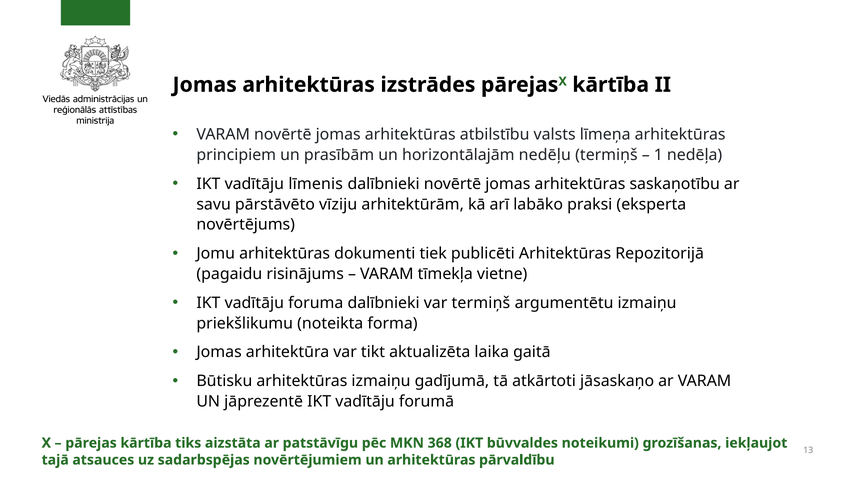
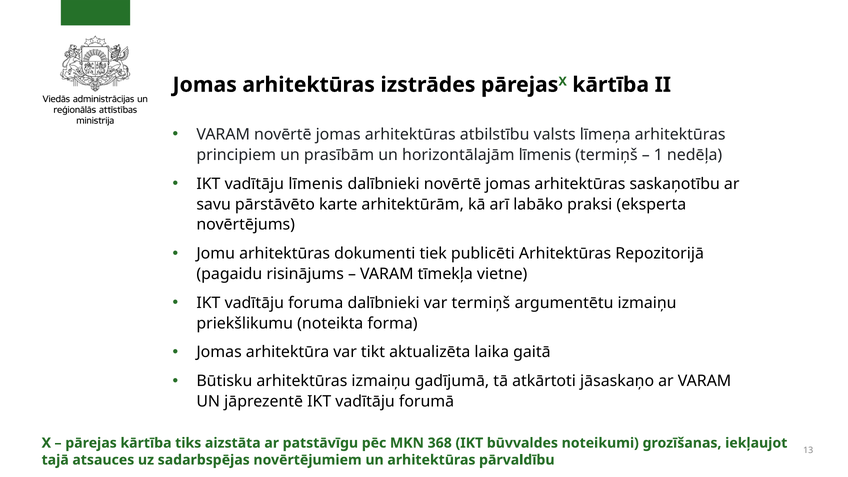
horizontālajām nedēļu: nedēļu -> līmenis (545, 155)
vīziju: vīziju -> karte (338, 204)
